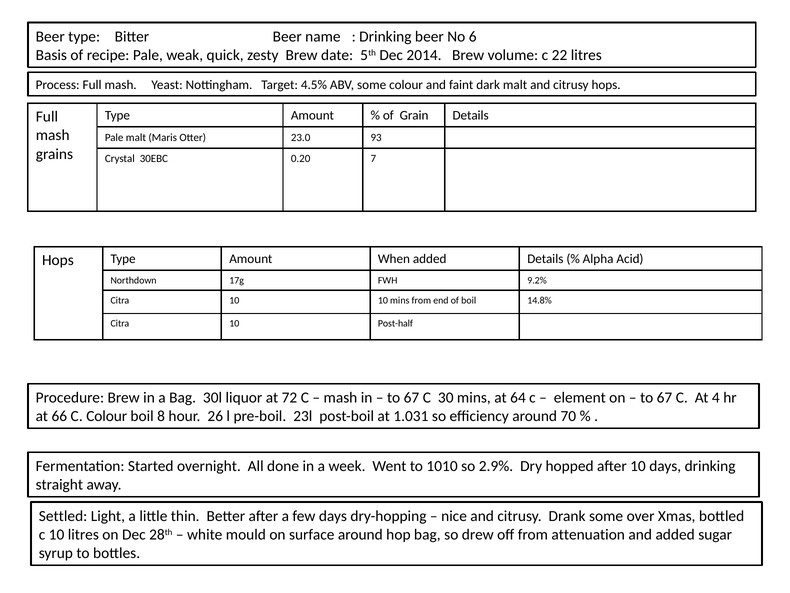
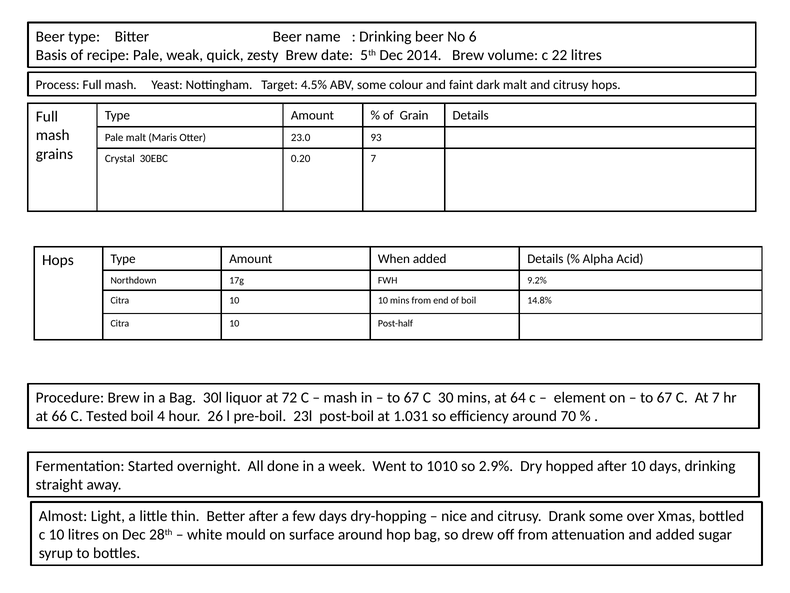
At 4: 4 -> 7 (716, 397)
C Colour: Colour -> Tested (107, 416)
8: 8 -> 4 (161, 416)
Settled: Settled -> Almost (63, 516)
